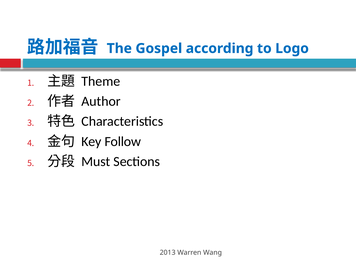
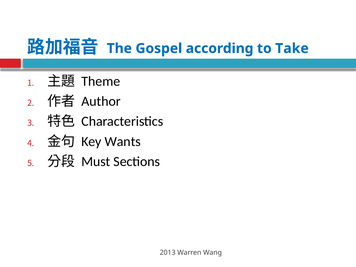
Logo: Logo -> Take (292, 48)
Follow: Follow -> Wants (123, 141)
